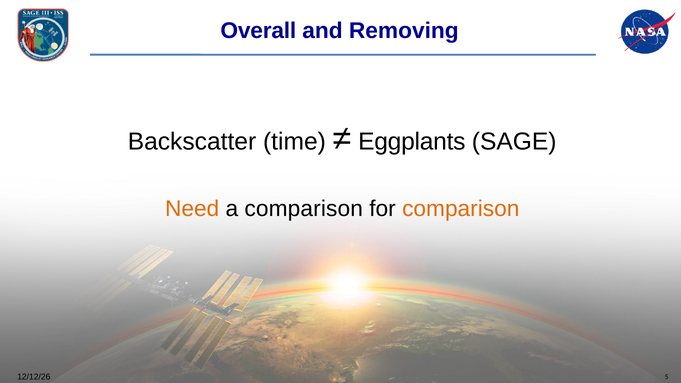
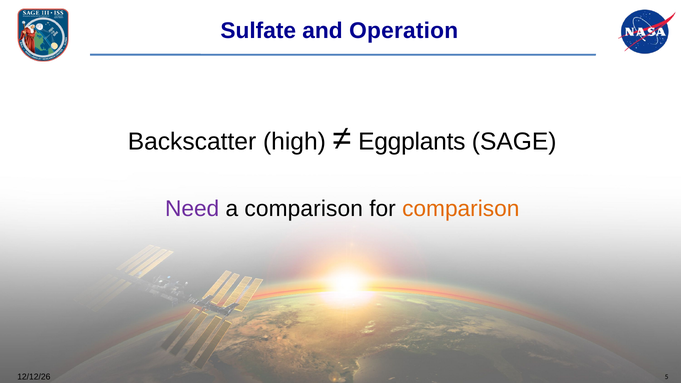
Overall: Overall -> Sulfate (258, 31)
Removing: Removing -> Operation (404, 31)
time: time -> high (294, 142)
Need colour: orange -> purple (192, 209)
